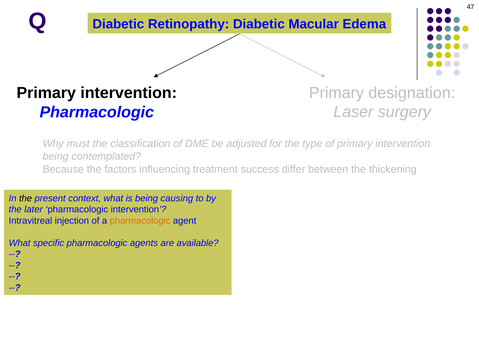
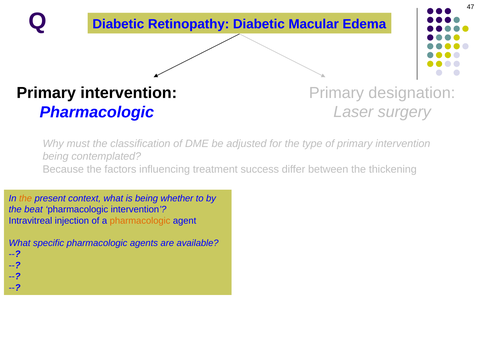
the colour: black -> orange (26, 198)
causing: causing -> whether (177, 198)
later: later -> beat (34, 210)
